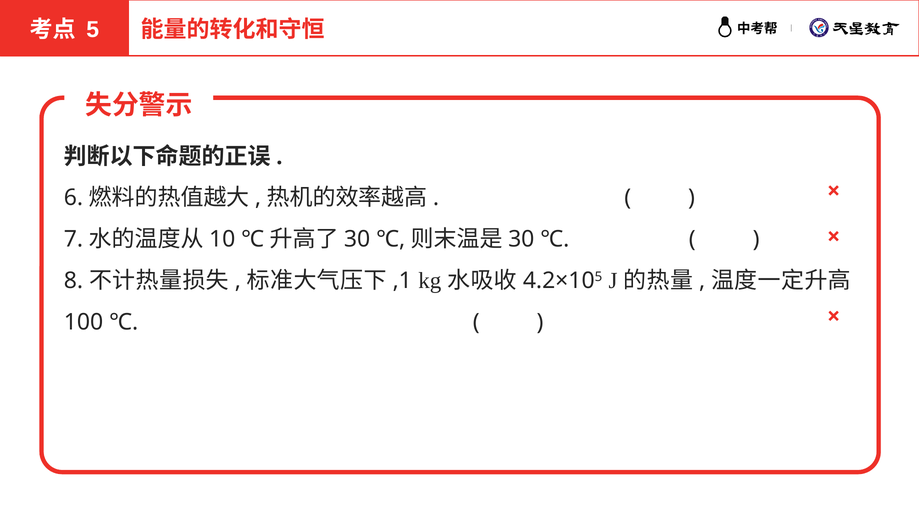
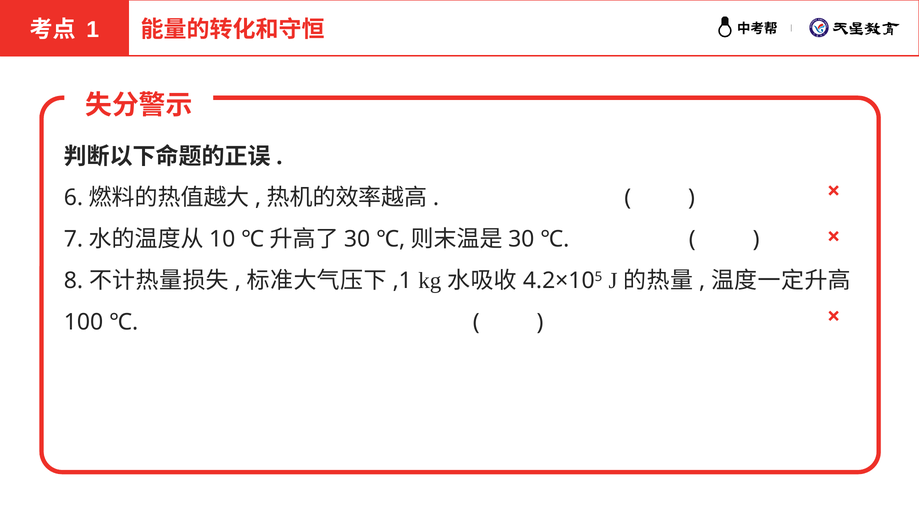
5: 5 -> 1 (93, 30)
